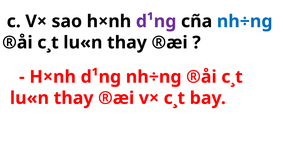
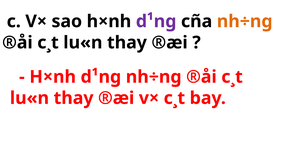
nh÷ng colour: blue -> orange (245, 21)
